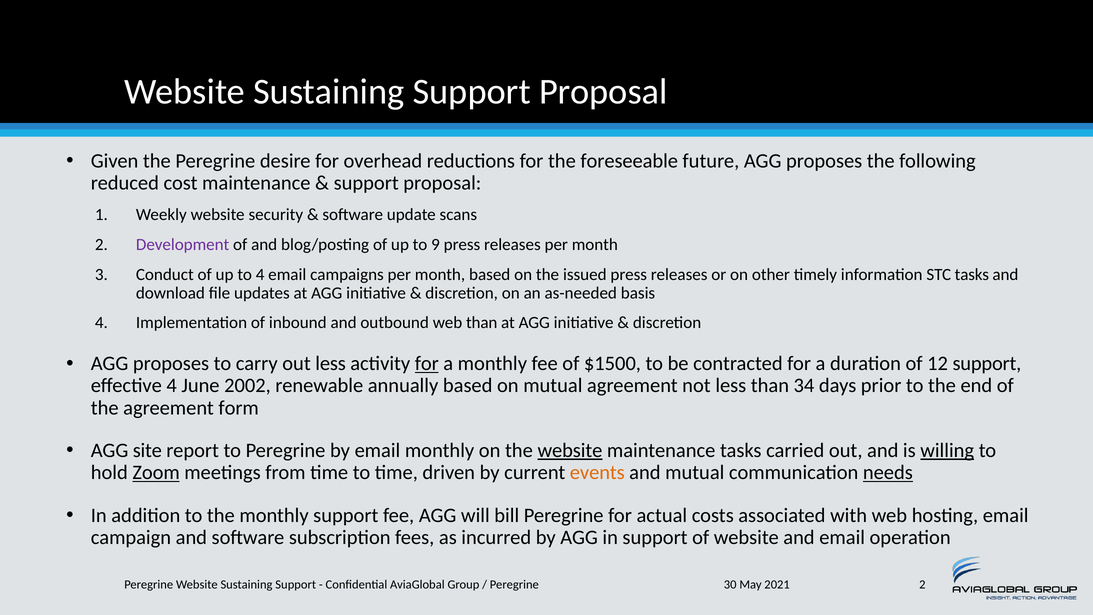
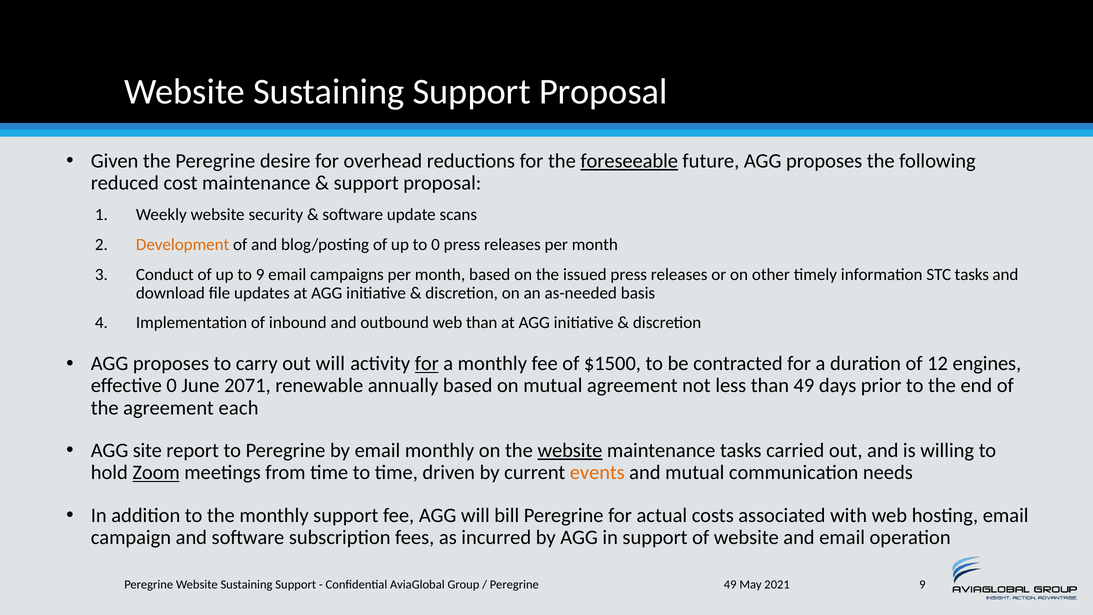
foreseeable underline: none -> present (629, 161)
Development colour: purple -> orange (183, 244)
to 9: 9 -> 0 (435, 244)
to 4: 4 -> 9 (260, 274)
out less: less -> will (330, 363)
12 support: support -> engines (987, 363)
effective 4: 4 -> 0 (172, 386)
2002: 2002 -> 2071 (247, 386)
than 34: 34 -> 49 (804, 386)
form: form -> each (239, 408)
willing underline: present -> none (947, 450)
needs underline: present -> none (888, 472)
Peregrine 30: 30 -> 49 (730, 585)
2021 2: 2 -> 9 (922, 584)
